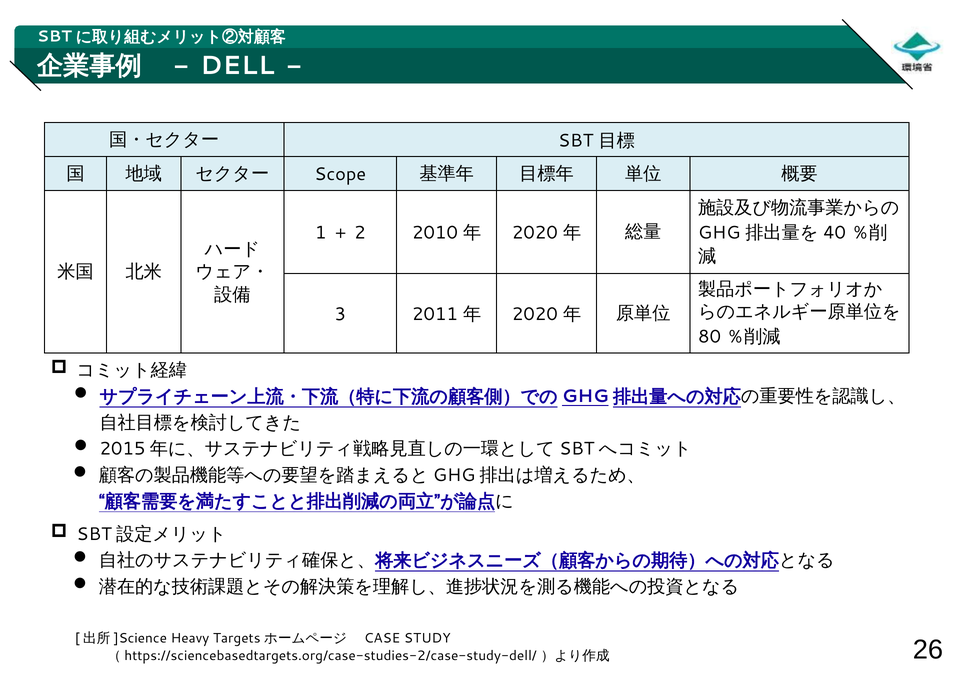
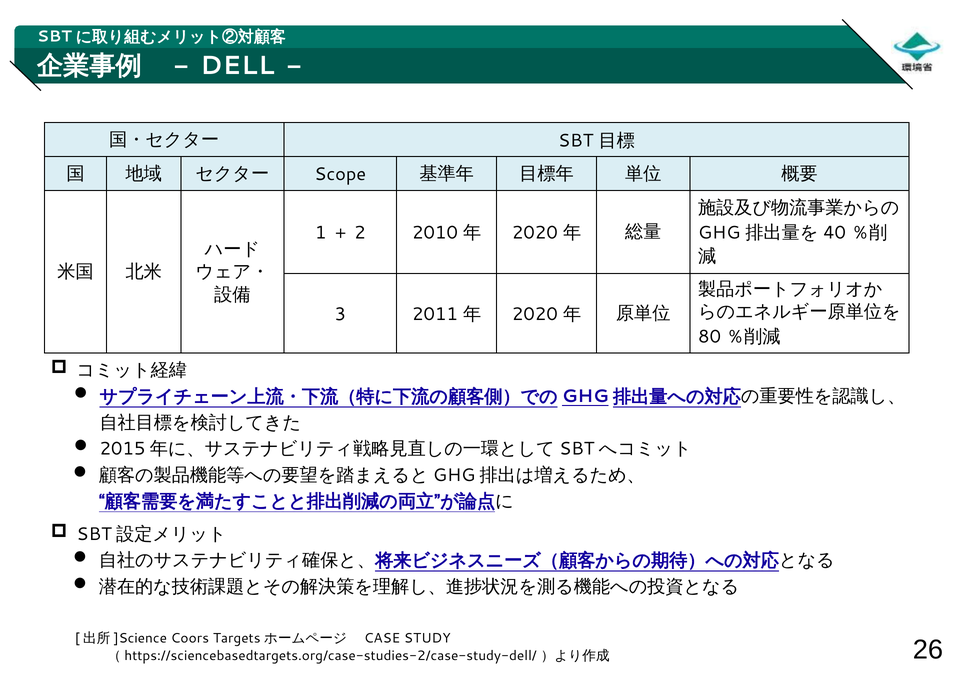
Heavy: Heavy -> Coors (190, 638)
